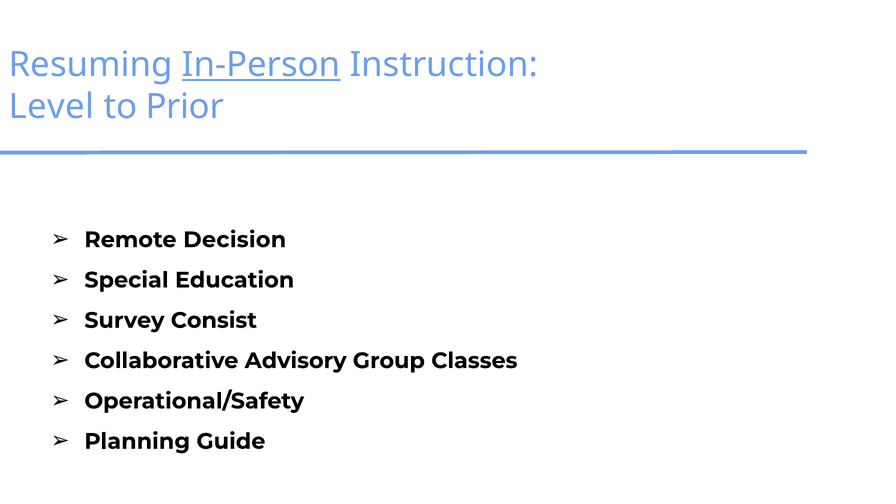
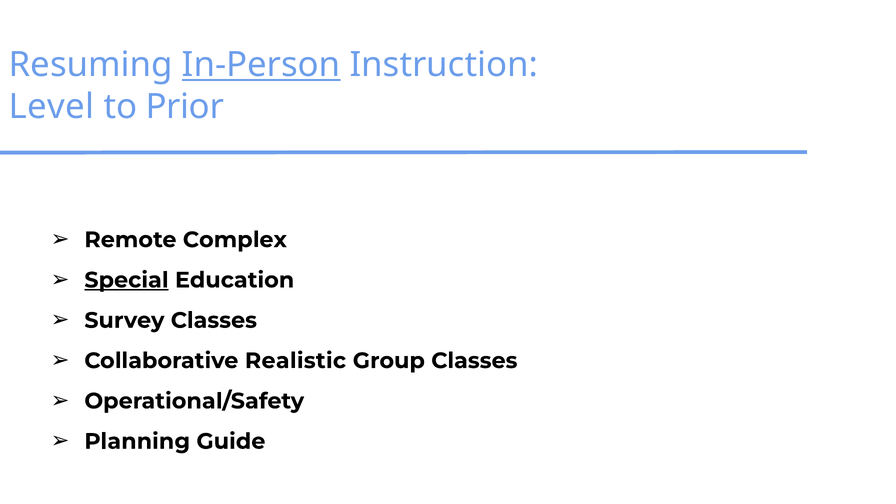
Decision: Decision -> Complex (235, 240)
Special underline: none -> present (126, 280)
Survey Consist: Consist -> Classes (214, 320)
Advisory: Advisory -> Realistic (295, 361)
